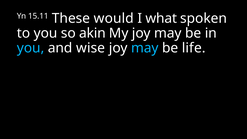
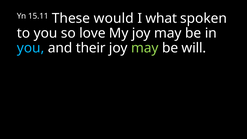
akin: akin -> love (92, 33)
wise: wise -> their (91, 48)
may colour: light blue -> light green (145, 48)
life: life -> will (194, 48)
